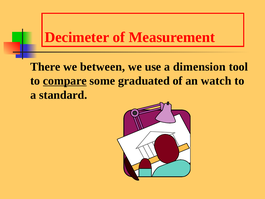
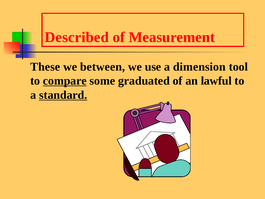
Decimeter: Decimeter -> Described (77, 37)
There: There -> These (45, 67)
watch: watch -> lawful (216, 81)
standard underline: none -> present (63, 95)
